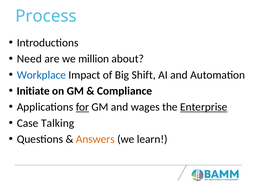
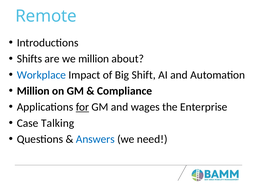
Process: Process -> Remote (46, 16)
Need: Need -> Shifts (29, 59)
Initiate: Initiate -> Million (33, 91)
Enterprise underline: present -> none (204, 107)
Answers colour: orange -> blue (95, 139)
learn: learn -> need (152, 139)
